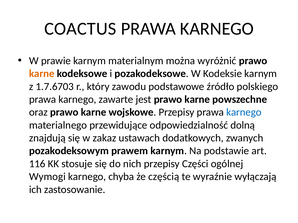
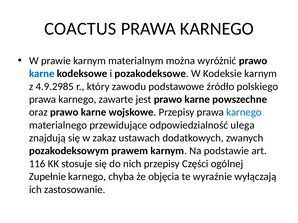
karne colour: orange -> blue (42, 74)
1.7.6703: 1.7.6703 -> 4.9.2985 (55, 87)
dolną: dolną -> ulega (243, 125)
Wymogi: Wymogi -> Zupełnie (47, 177)
częścią: częścią -> objęcia (164, 177)
